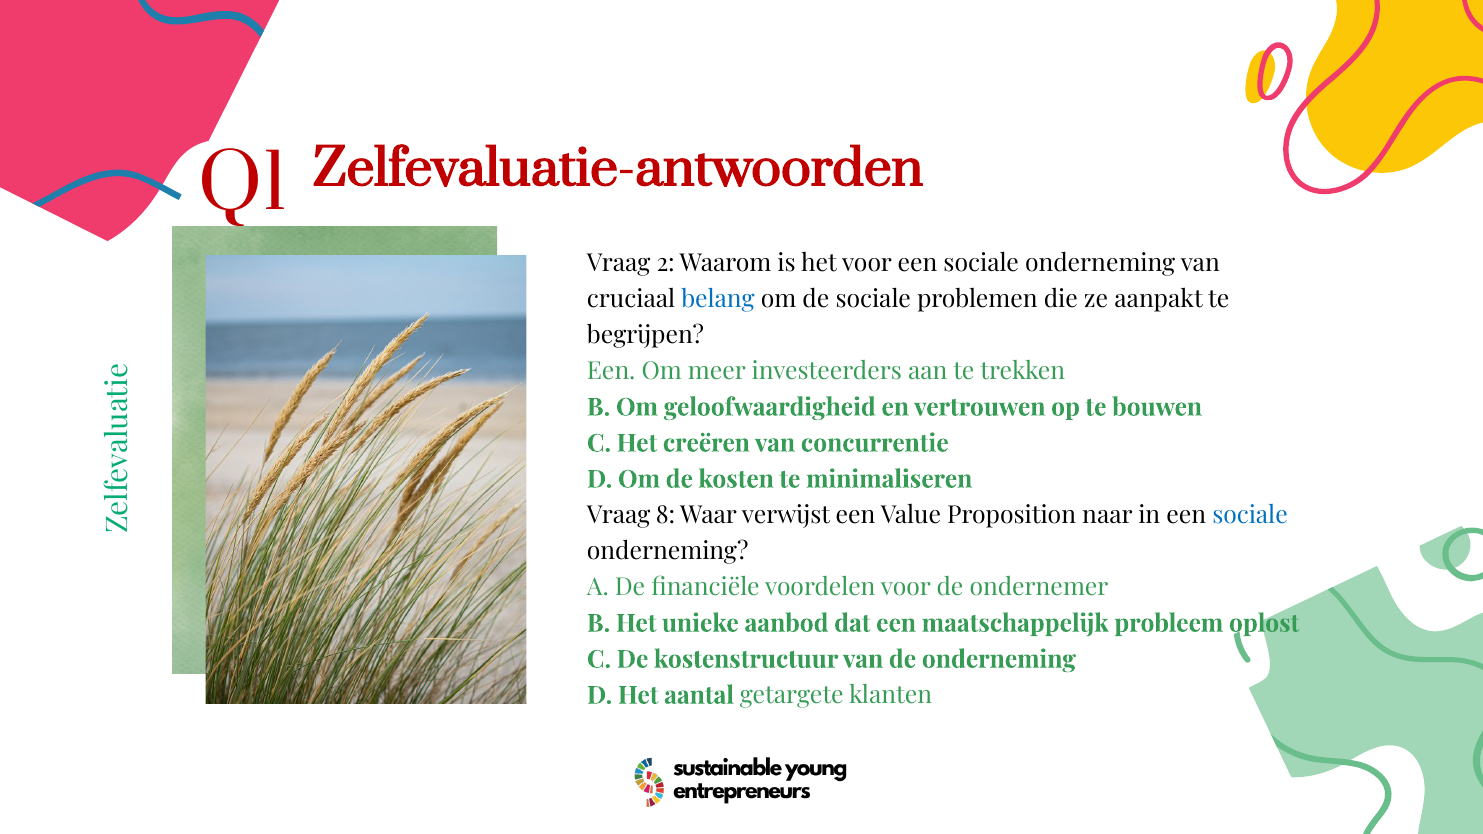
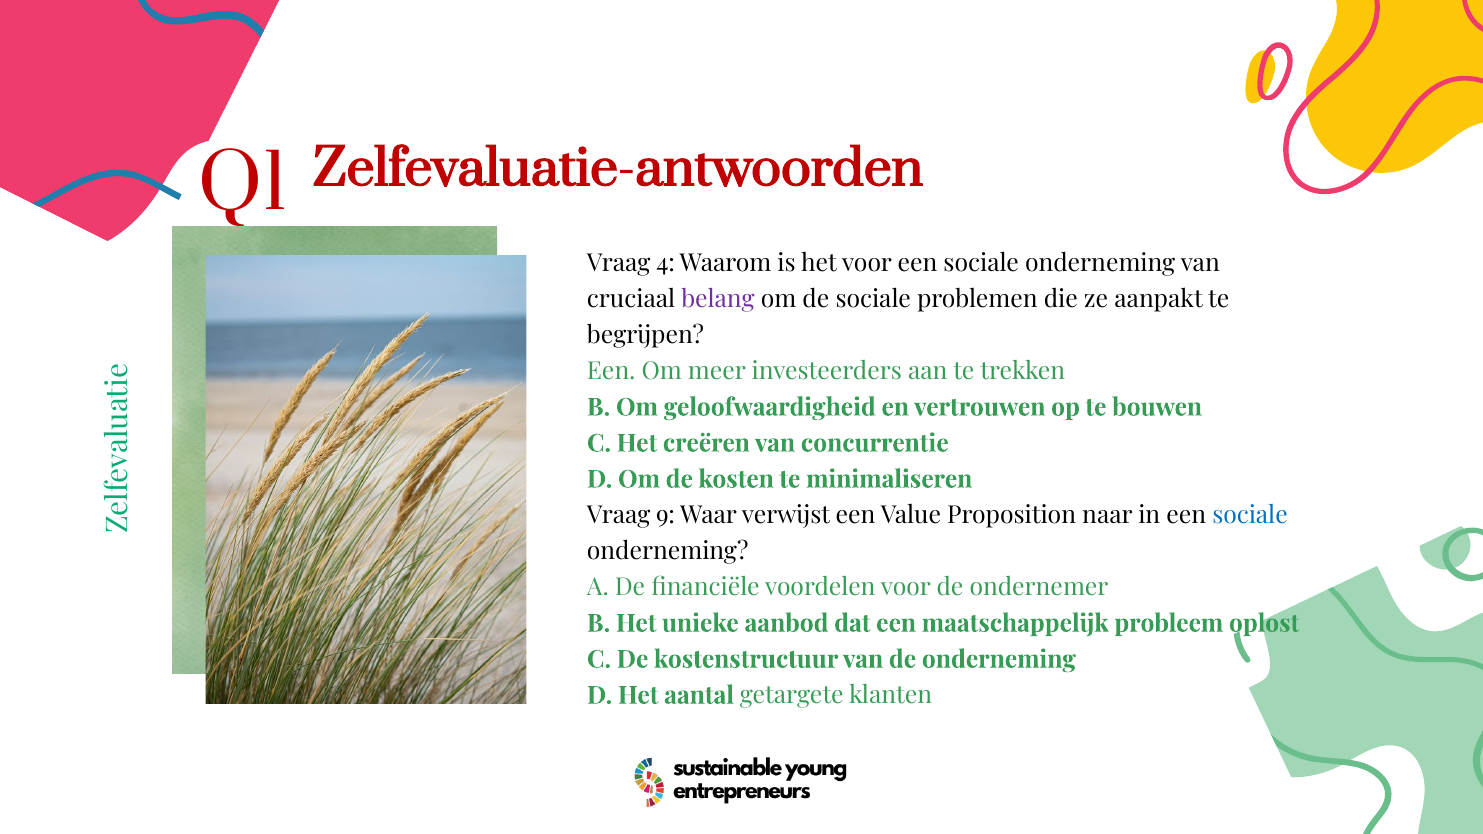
2: 2 -> 4 (666, 263)
belang colour: blue -> purple (718, 299)
8: 8 -> 9 (666, 516)
